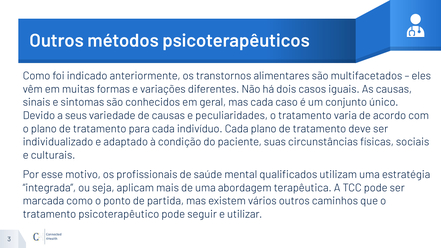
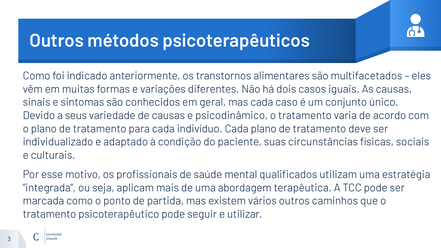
peculiaridades: peculiaridades -> psicodinâmico (232, 116)
